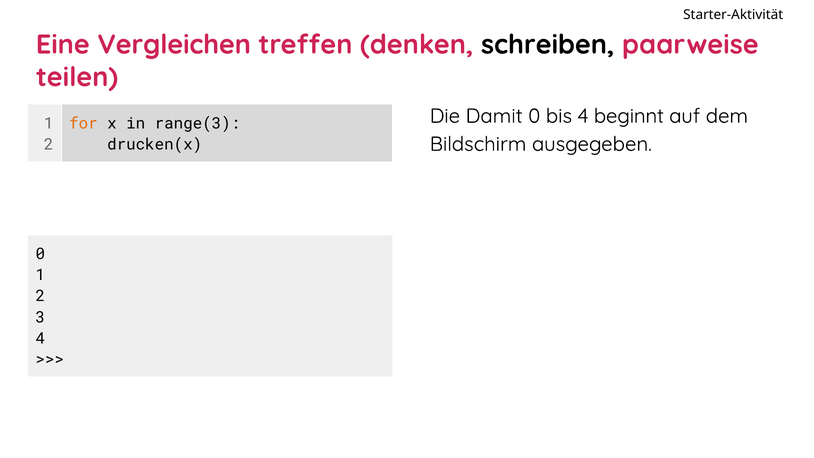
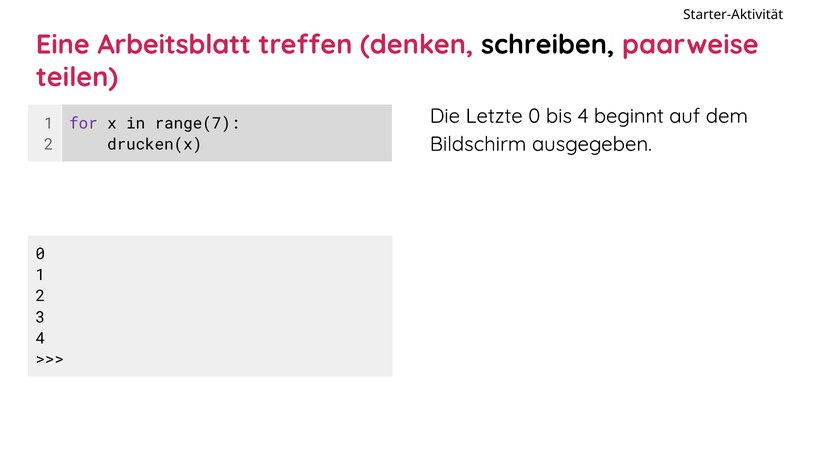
Vergleichen: Vergleichen -> Arbeitsblatt (174, 45)
Damit: Damit -> Letzte (494, 116)
for colour: orange -> purple (83, 123)
range(3: range(3 -> range(7 (198, 123)
